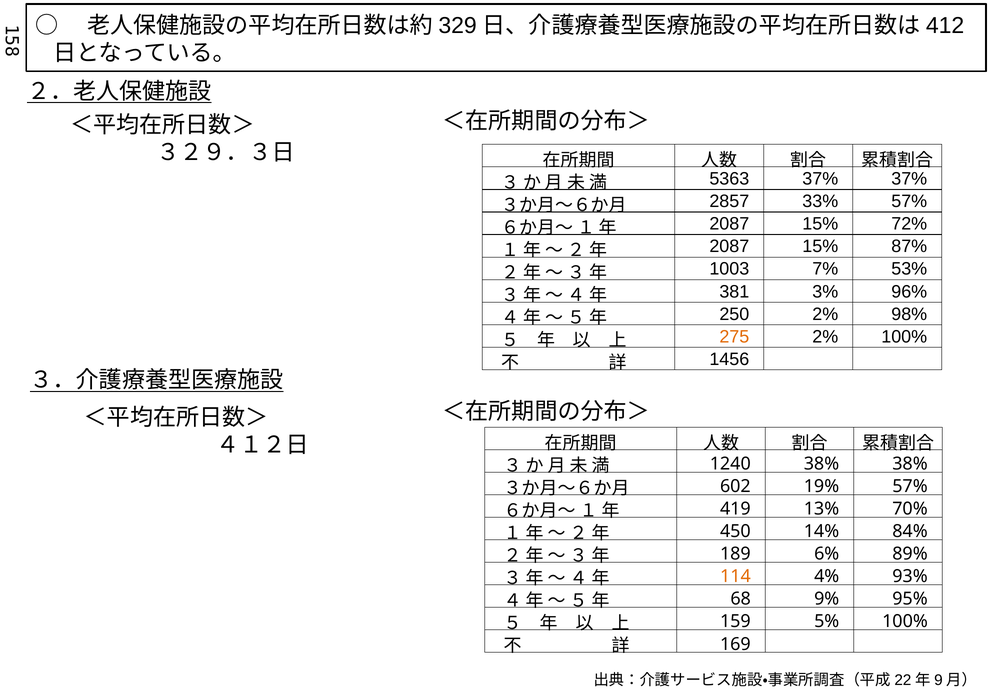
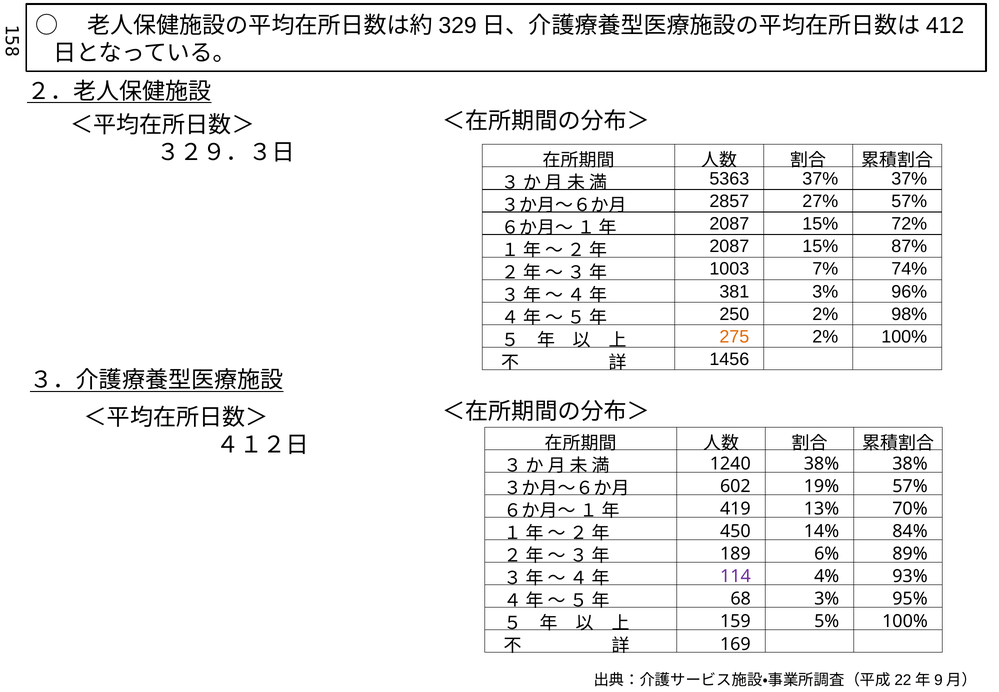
33%: 33% -> 27% (820, 201)
53%: 53% -> 74% (909, 269)
114 colour: orange -> purple (735, 576)
68 9%: 9% -> 3% (827, 599)
